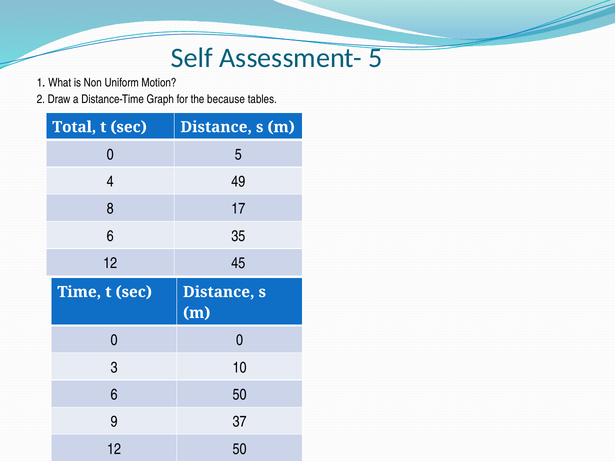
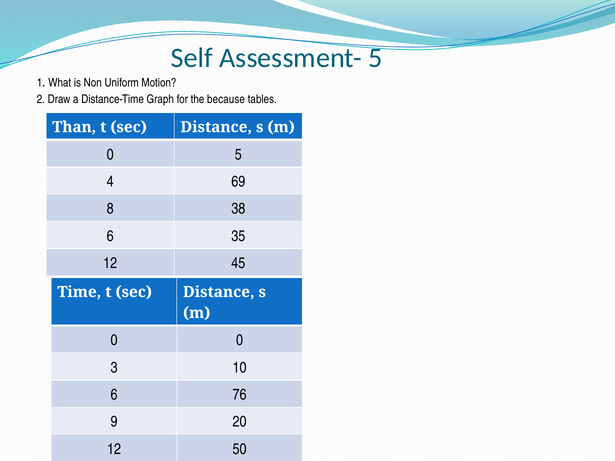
Total: Total -> Than (74, 127)
49: 49 -> 69 (238, 182)
17: 17 -> 38 (238, 209)
6 50: 50 -> 76 (240, 395)
37: 37 -> 20 (240, 422)
